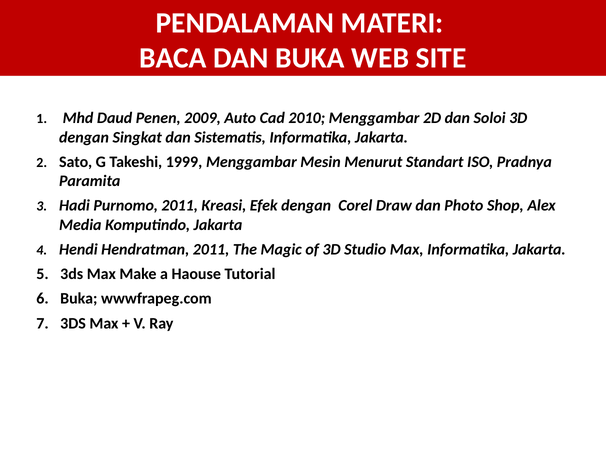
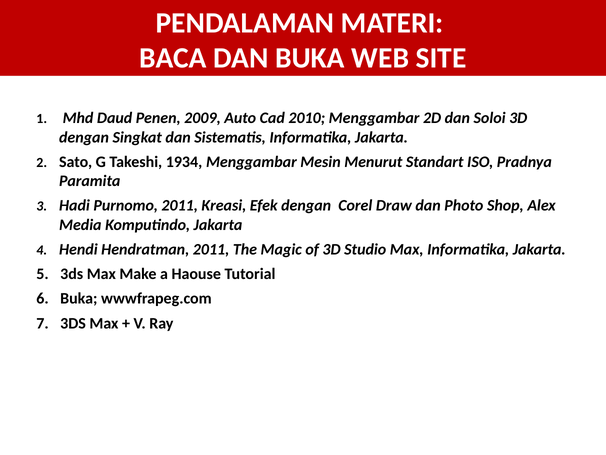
1999: 1999 -> 1934 (184, 162)
